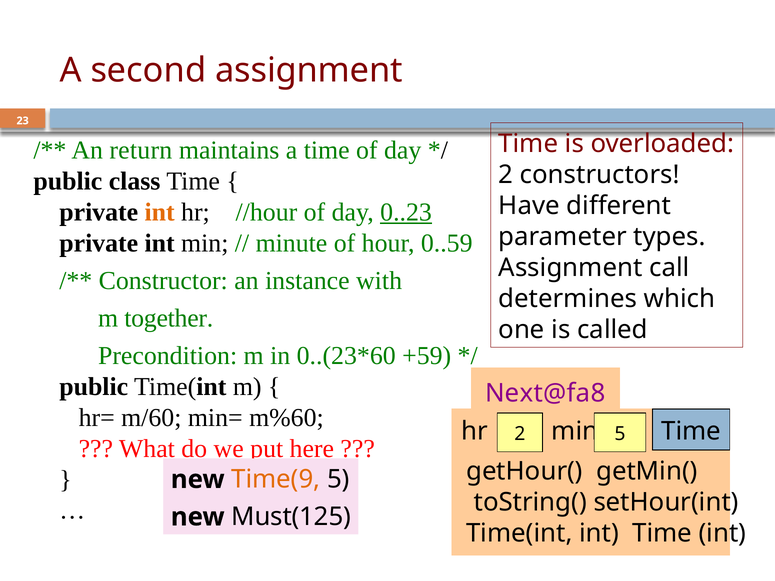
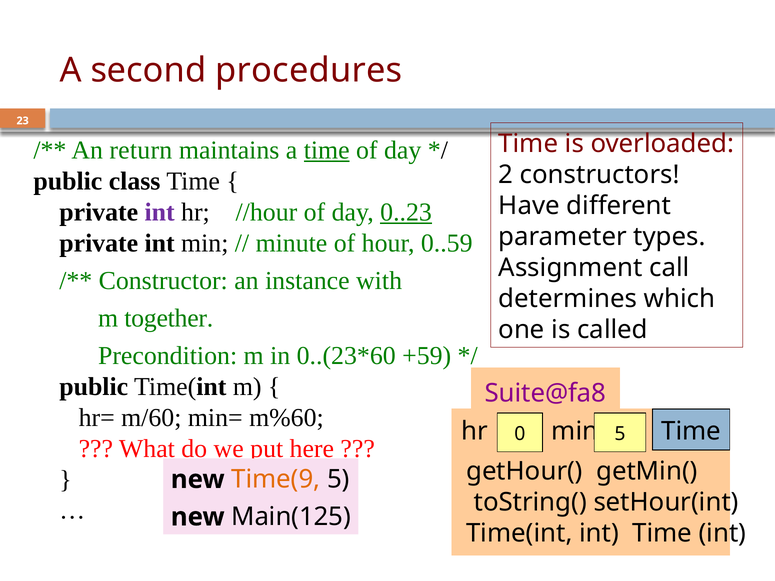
second assignment: assignment -> procedures (309, 70)
time underline: none -> present (327, 150)
int colour: orange -> purple (160, 212)
Next@fa8: Next@fa8 -> Suite@fa8 (545, 393)
hr 2: 2 -> 0 (520, 434)
Must(125: Must(125 -> Main(125 (291, 517)
